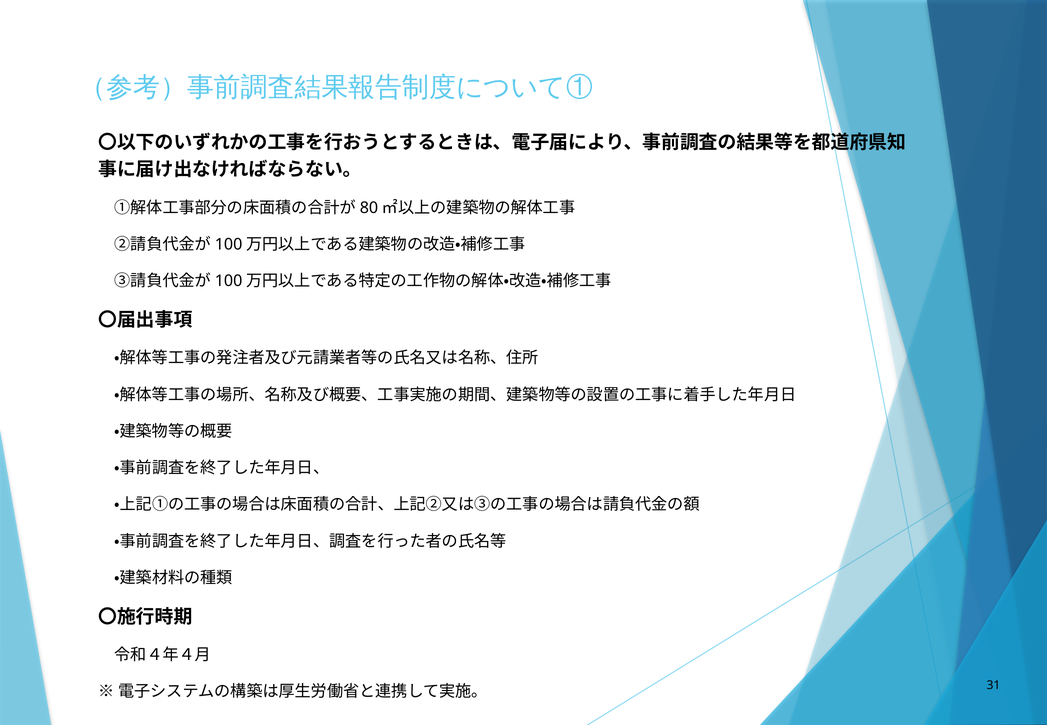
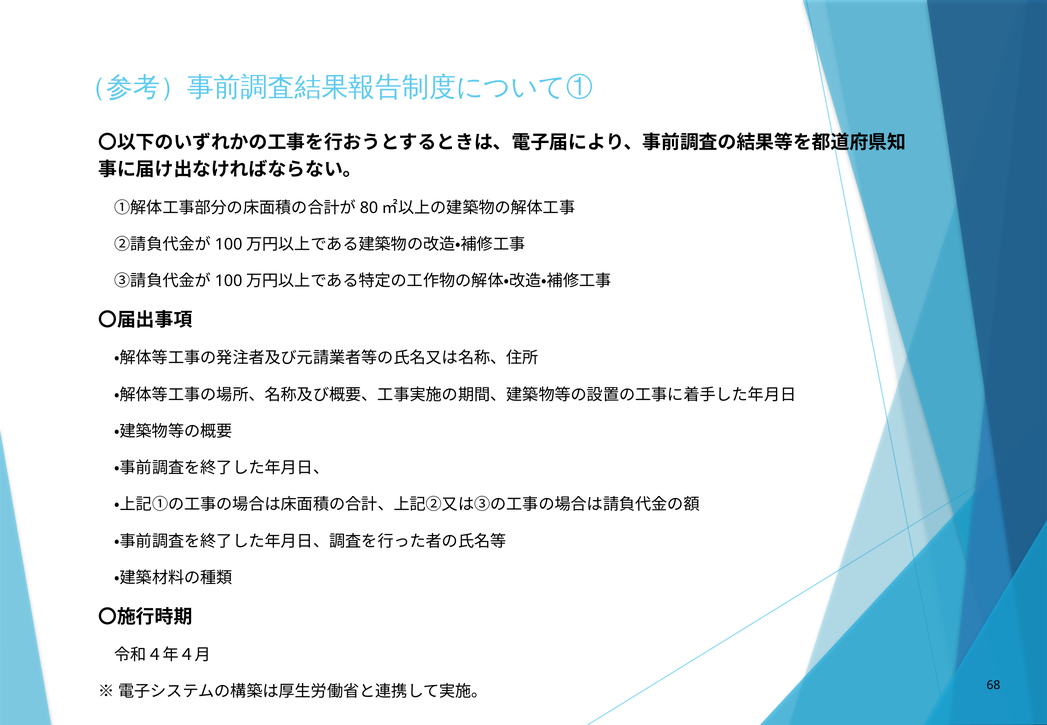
31: 31 -> 68 (993, 685)
